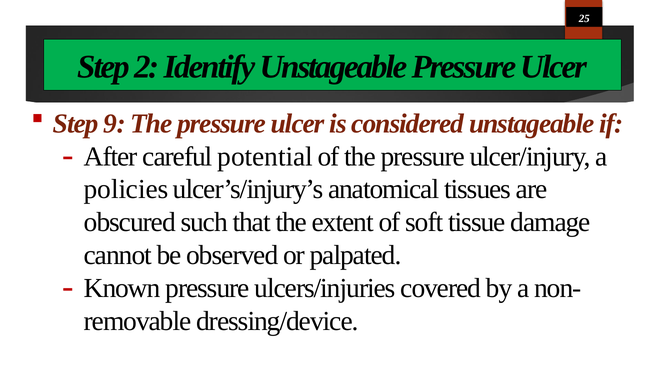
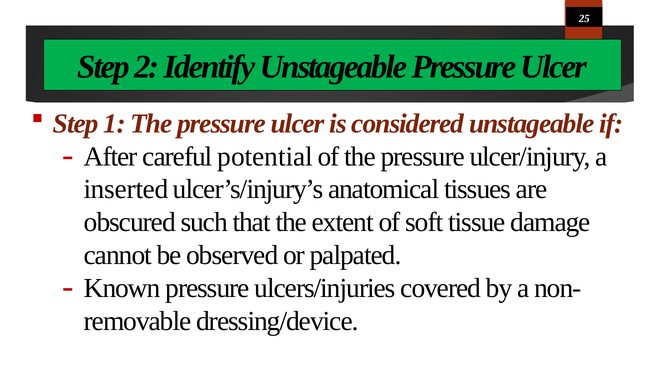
9: 9 -> 1 (114, 124)
policies: policies -> inserted (126, 190)
